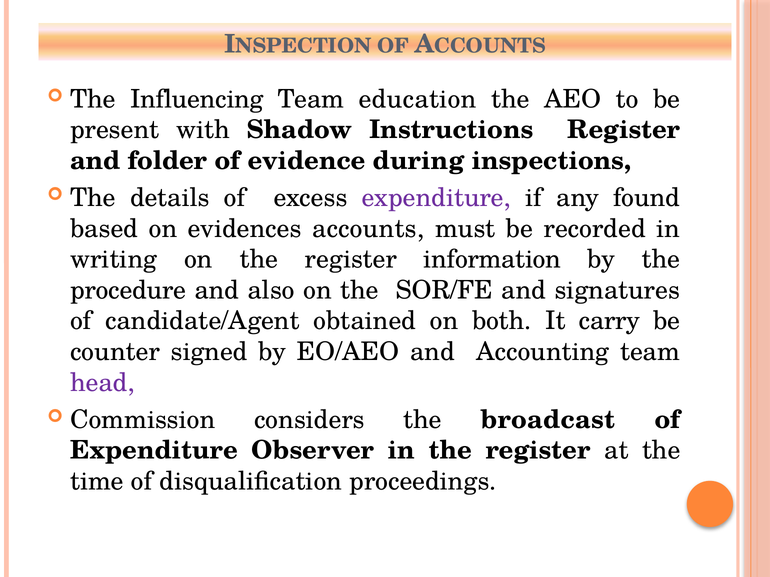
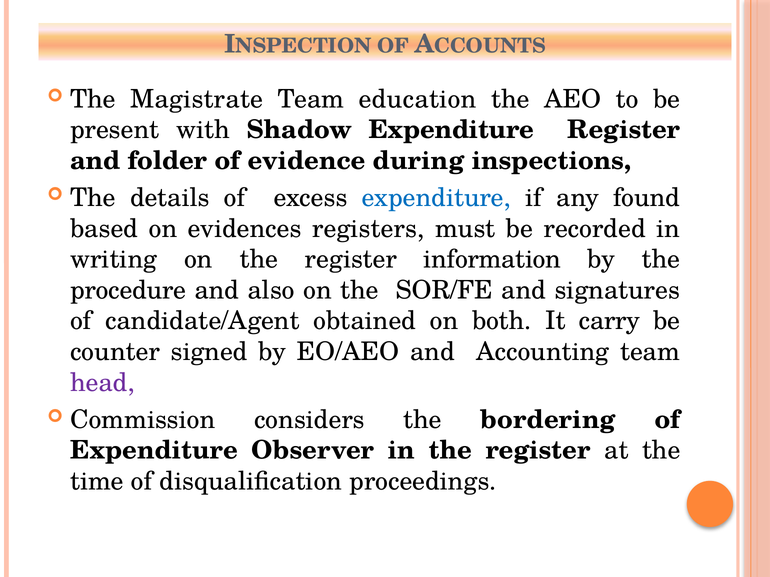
Influencing: Influencing -> Magistrate (197, 99)
Shadow Instructions: Instructions -> Expenditure (451, 130)
expenditure colour: purple -> blue (436, 198)
accounts: accounts -> registers (368, 229)
broadcast: broadcast -> bordering (548, 420)
